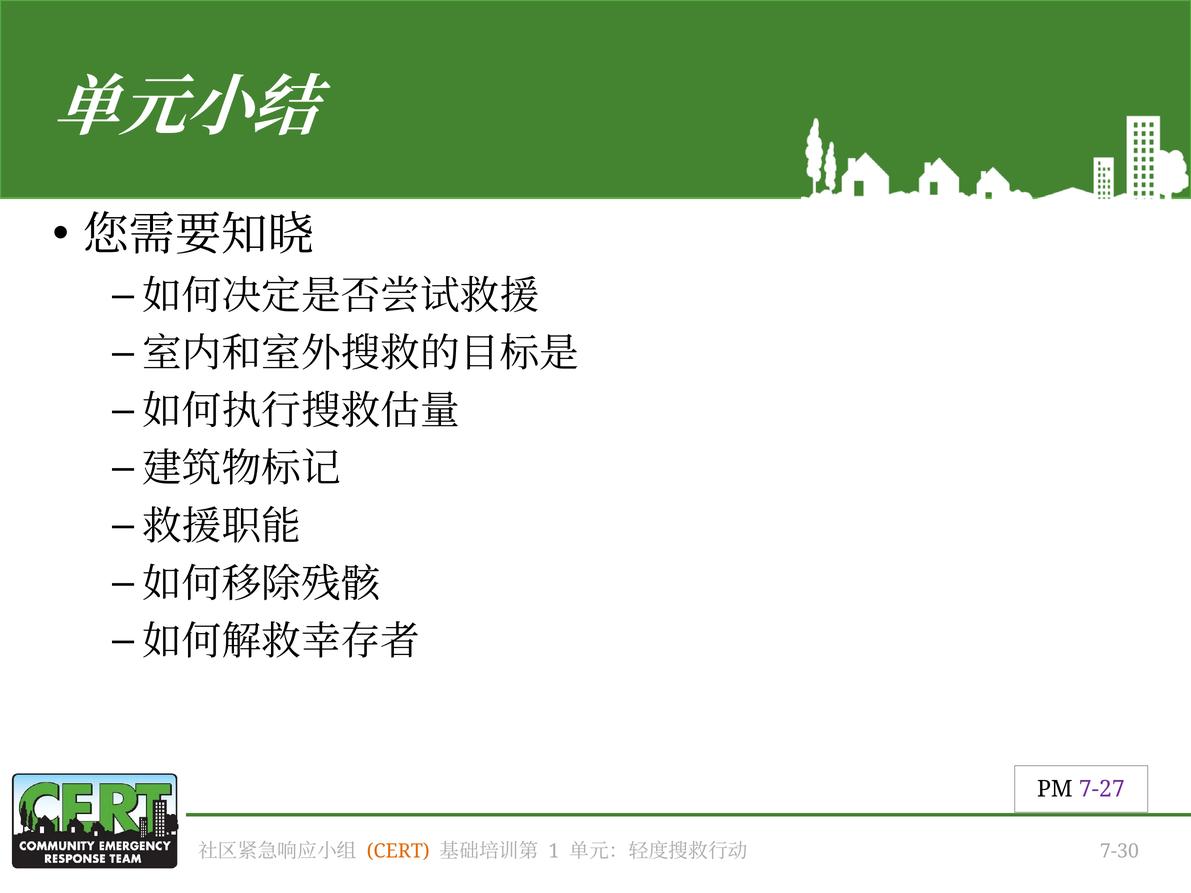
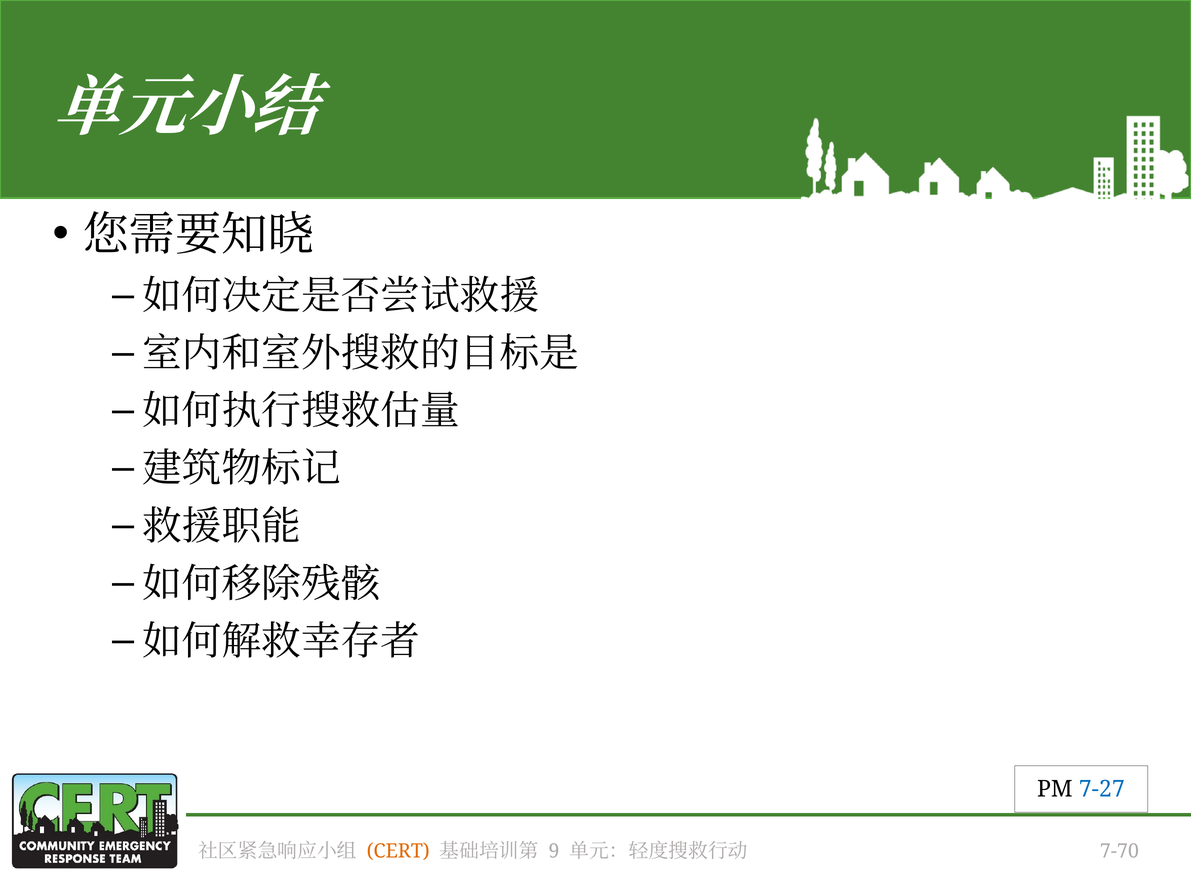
7-27 colour: purple -> blue (1102, 789)
1: 1 -> 9 (554, 851)
7-30: 7-30 -> 7-70 (1119, 851)
